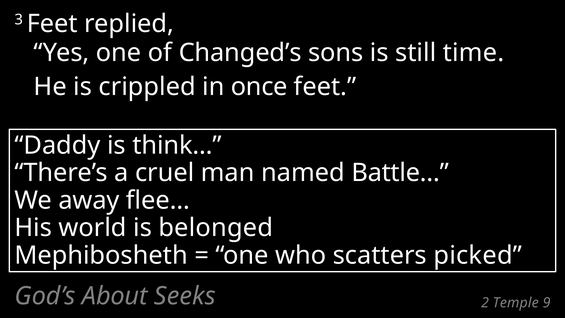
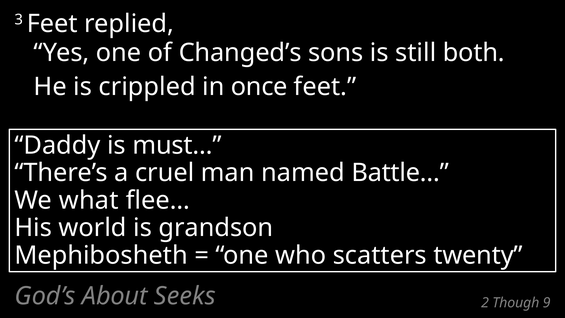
time: time -> both (474, 53)
think…: think… -> must… (177, 145)
away: away -> what (89, 200)
belonged: belonged -> grandson (216, 228)
picked: picked -> twenty (478, 255)
Temple: Temple -> Though (516, 303)
